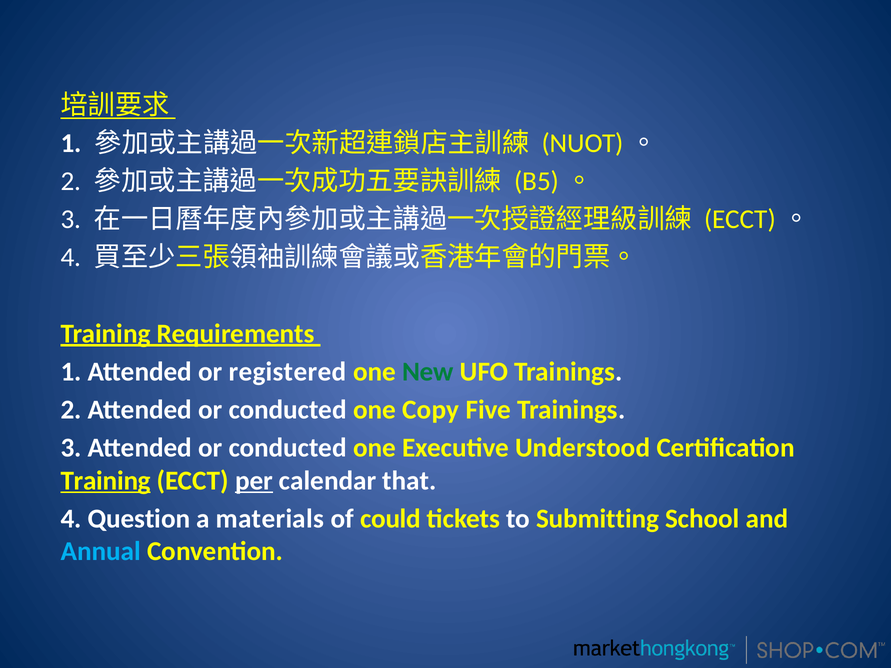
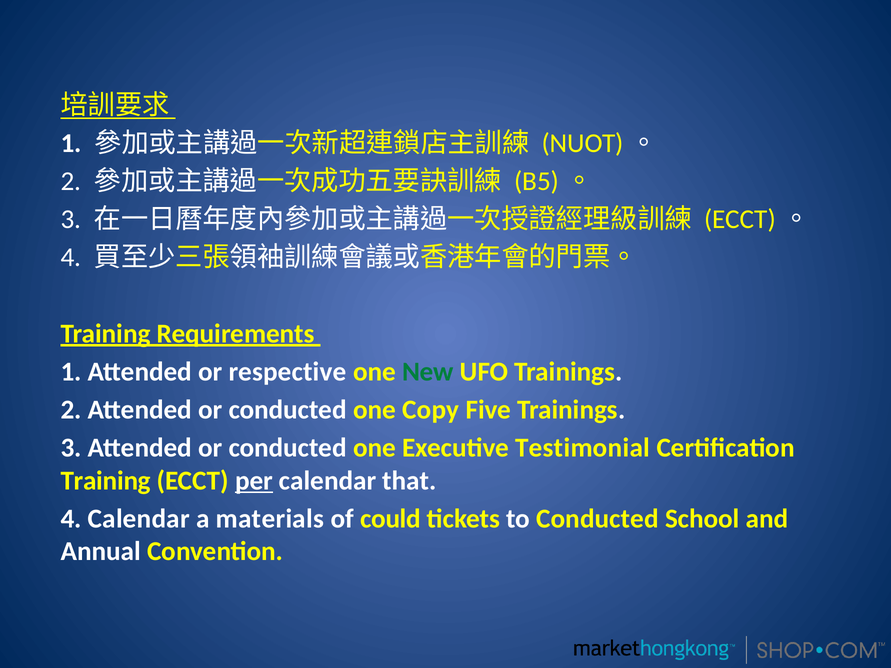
registered: registered -> respective (288, 372)
Understood: Understood -> Testimonial (583, 448)
Training underline: present -> none (106, 481)
4 Question: Question -> Calendar (139, 519)
to Submitting: Submitting -> Conducted (598, 519)
Annual colour: light blue -> white (101, 552)
